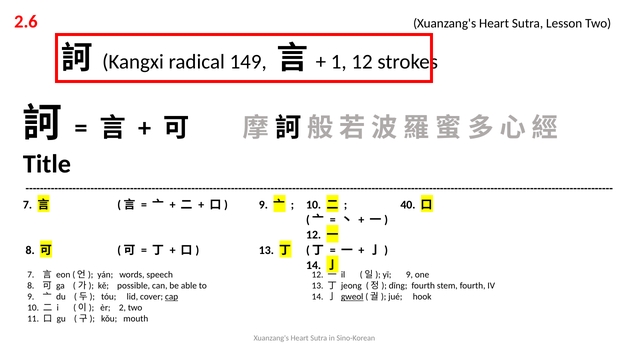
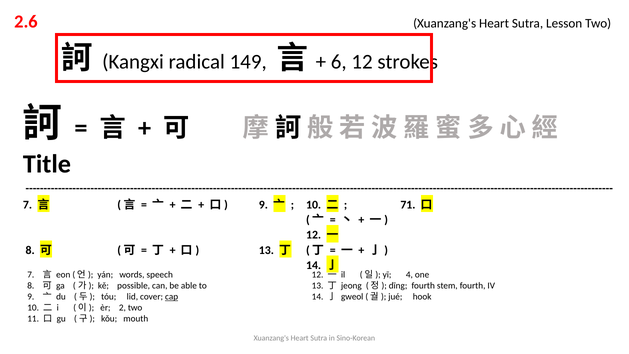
1: 1 -> 6 (339, 62)
40: 40 -> 71 (408, 205)
yī 9: 9 -> 4 (409, 275)
gweol underline: present -> none (352, 297)
